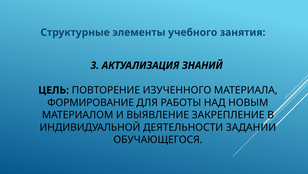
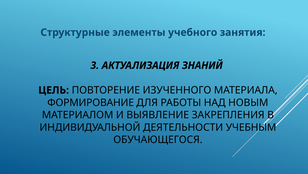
ЗАКРЕПЛЕНИЕ: ЗАКРЕПЛЕНИЕ -> ЗАКРЕПЛЕНИЯ (228, 115)
ЗАДАНИИ: ЗАДАНИИ -> УЧЕБНЫМ (251, 127)
